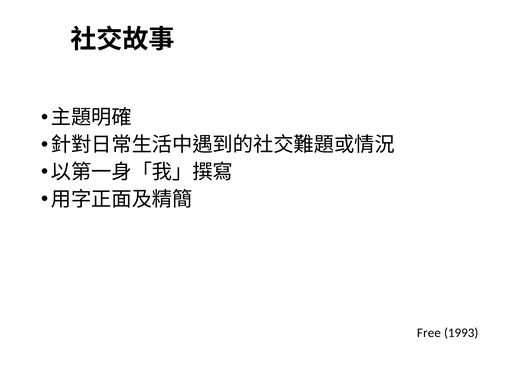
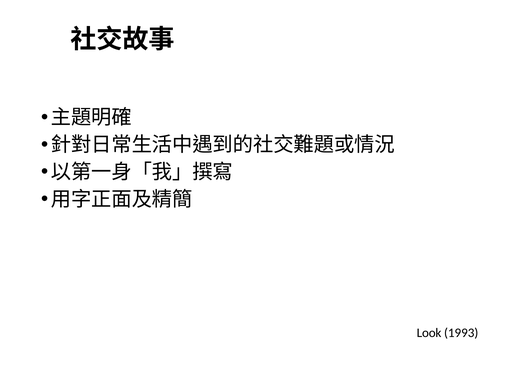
Free: Free -> Look (429, 333)
